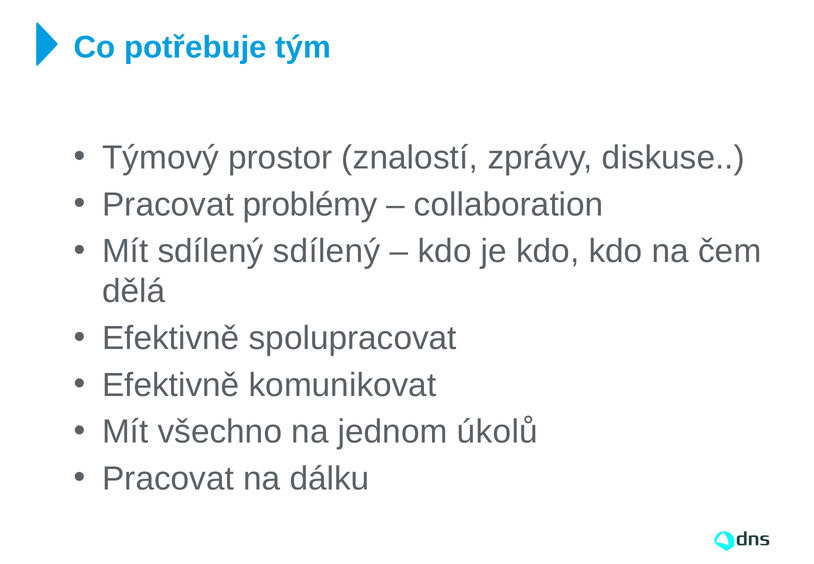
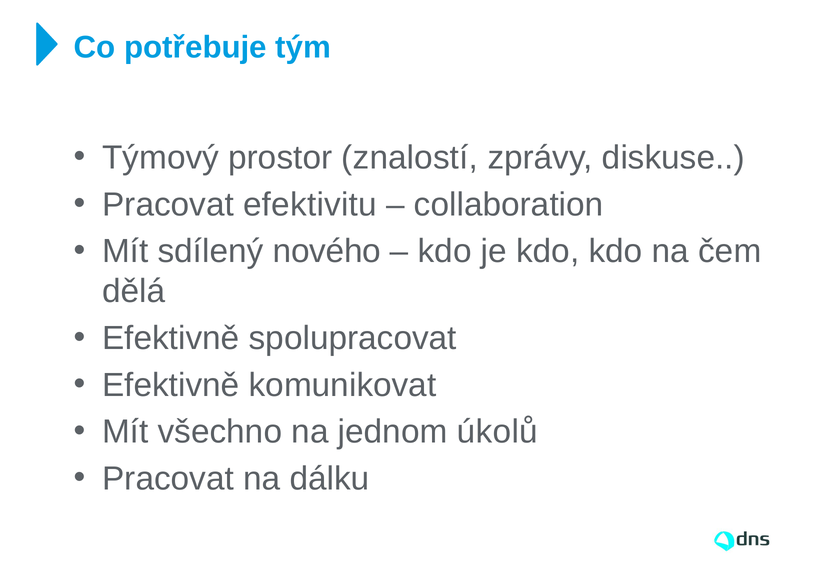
problémy: problémy -> efektivitu (310, 204)
sdílený sdílený: sdílený -> nového (327, 251)
